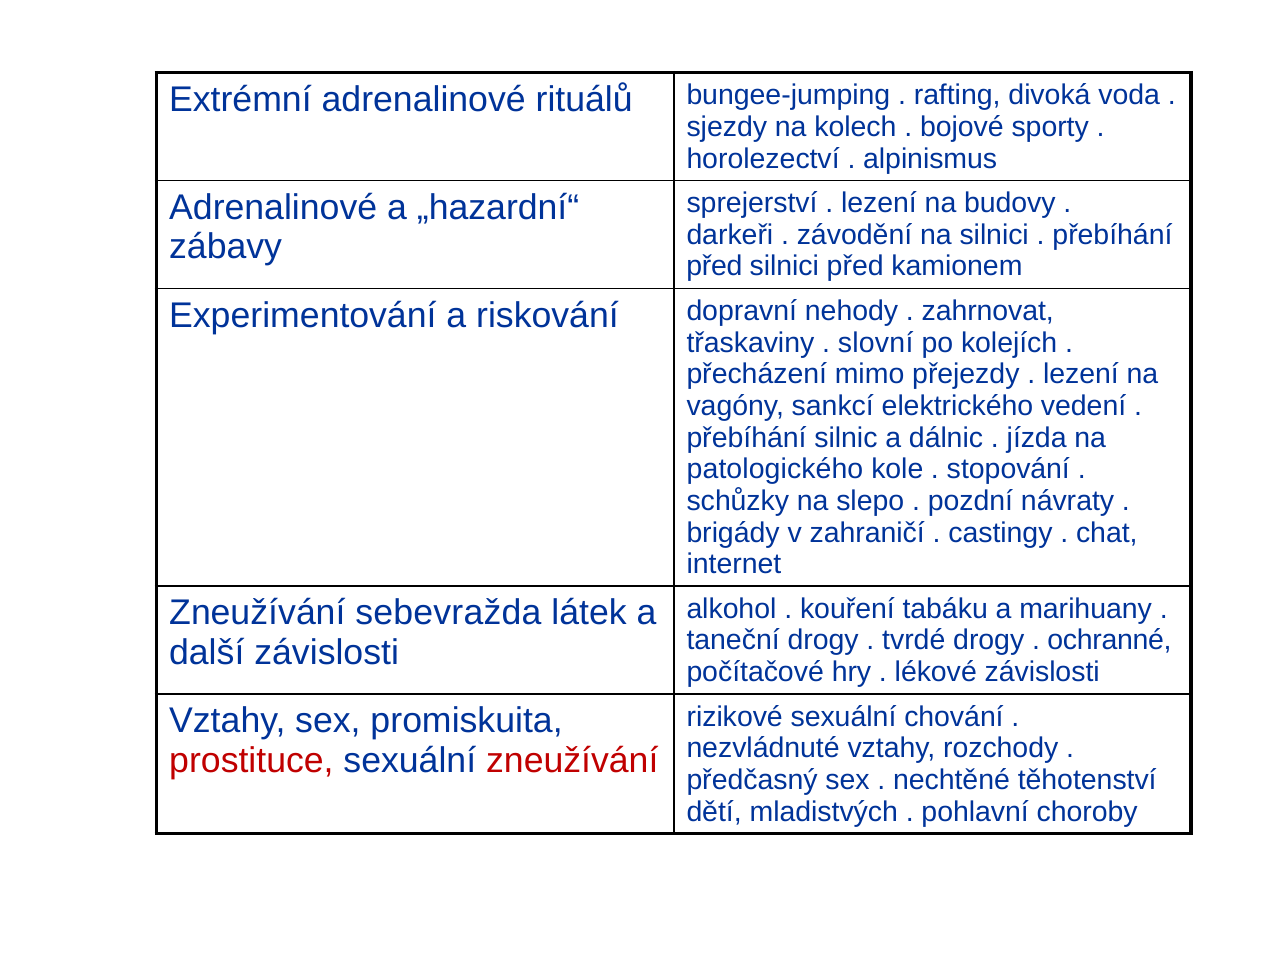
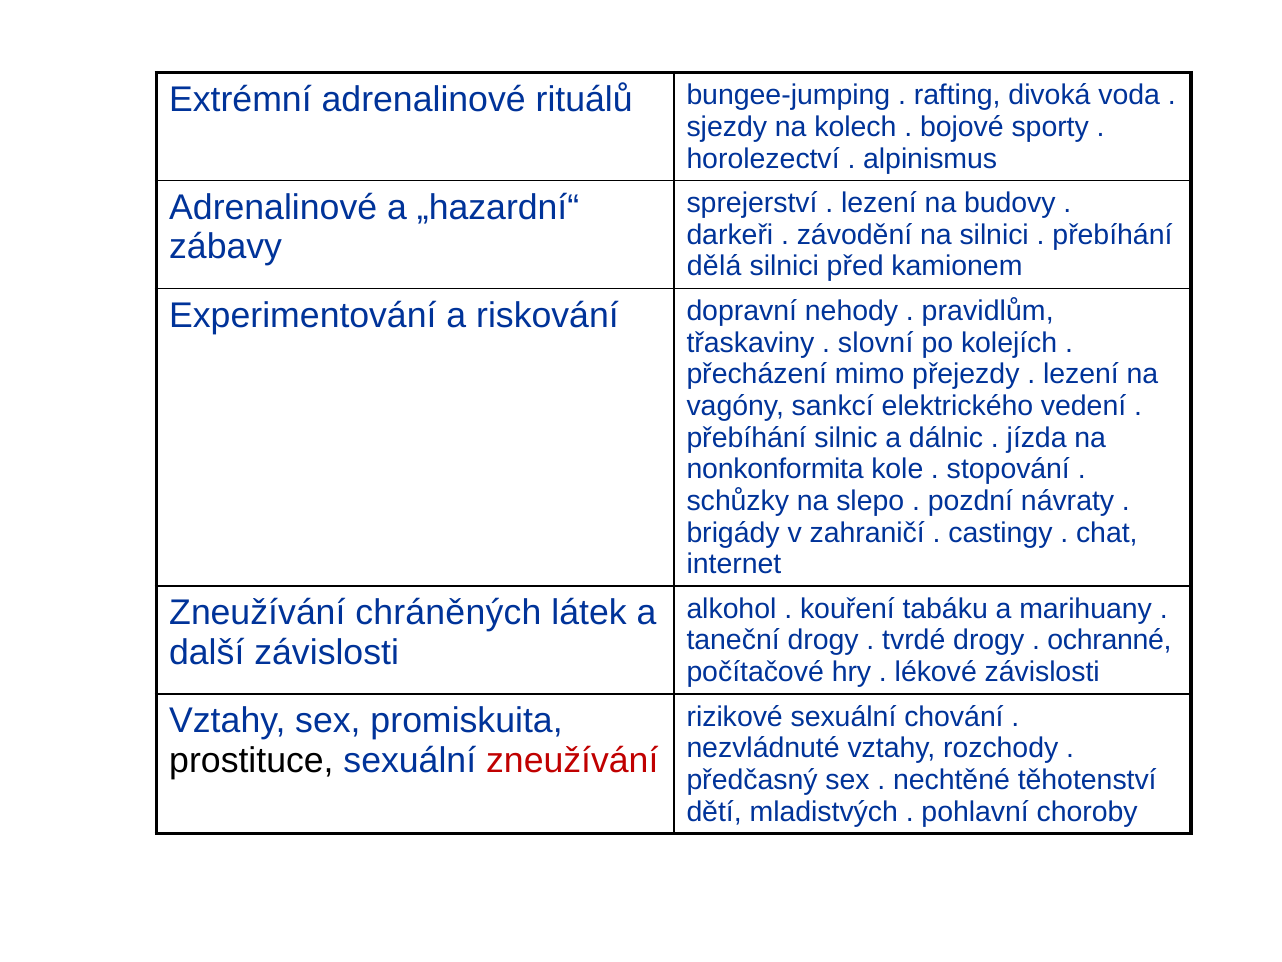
před: před -> dělá (714, 266)
zahrnovat: zahrnovat -> pravidlům (988, 311)
patologického: patologického -> nonkonformita (775, 469)
sebevražda: sebevražda -> chráněných (448, 613)
prostituce colour: red -> black (251, 760)
